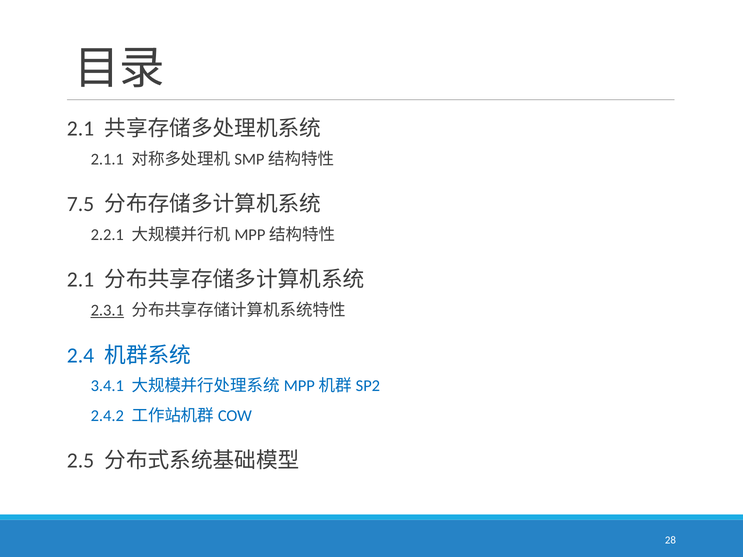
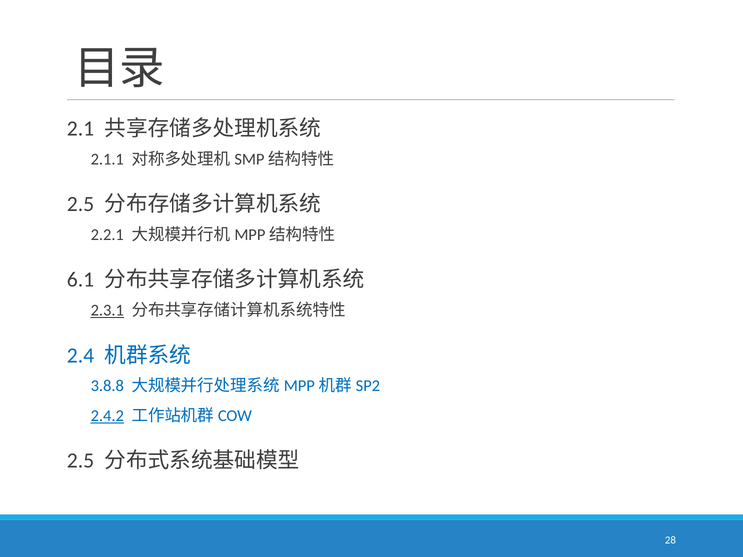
7.5: 7.5 -> 2.5 (81, 204)
2.1: 2.1 -> 6.1 (81, 280)
3.4.1: 3.4.1 -> 3.8.8 (107, 386)
2.4.2 underline: none -> present (107, 416)
